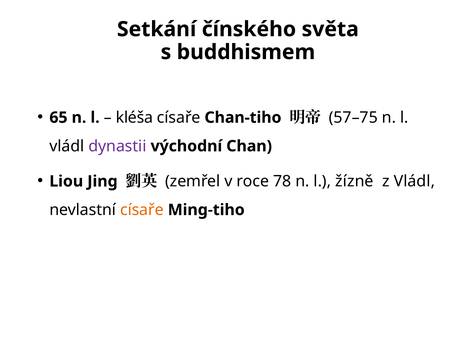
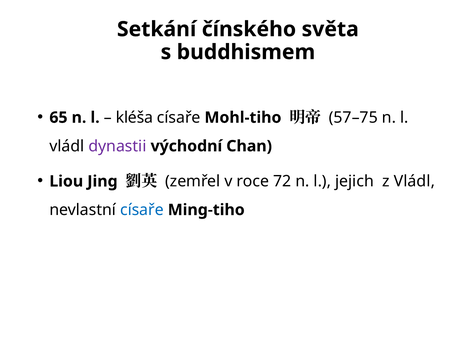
Chan-tiho: Chan-tiho -> Mohl-tiho (243, 118)
78: 78 -> 72 (282, 181)
žízně: žízně -> jejich (354, 181)
císaře colour: orange -> blue (142, 210)
